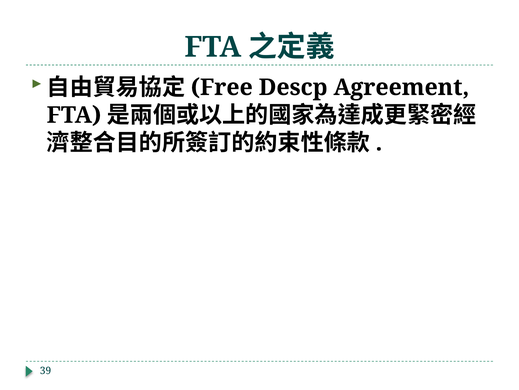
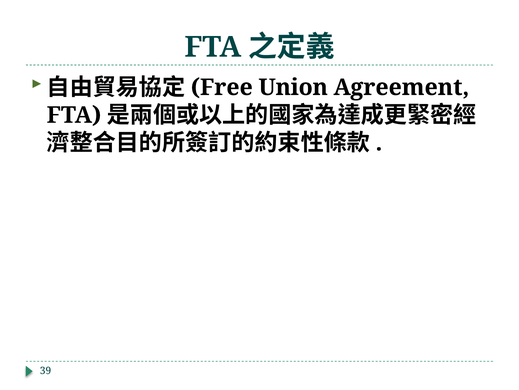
Descp: Descp -> Union (293, 87)
